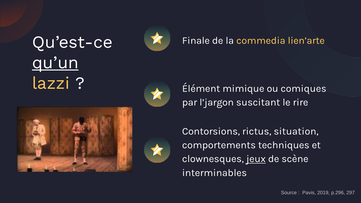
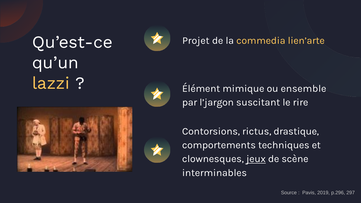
Finale: Finale -> Projet (196, 40)
qu’un underline: present -> none (55, 63)
comiques: comiques -> ensemble (304, 88)
situation: situation -> drastique (296, 131)
